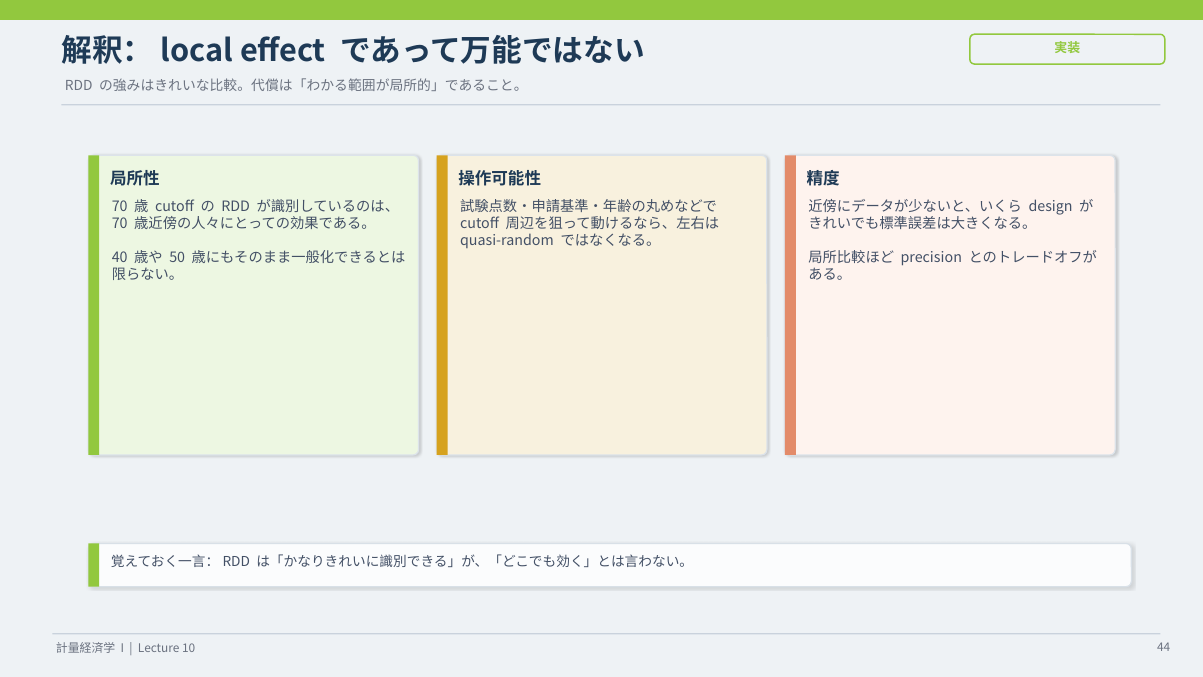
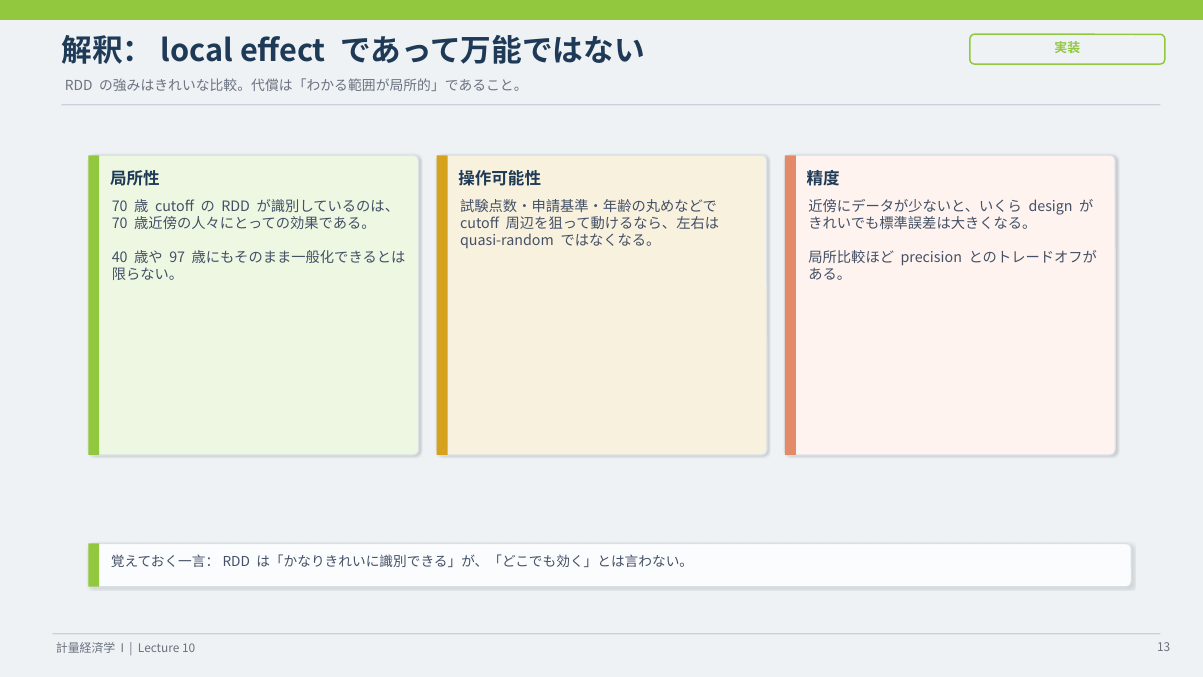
50: 50 -> 97 (177, 258)
44: 44 -> 13 (1164, 647)
